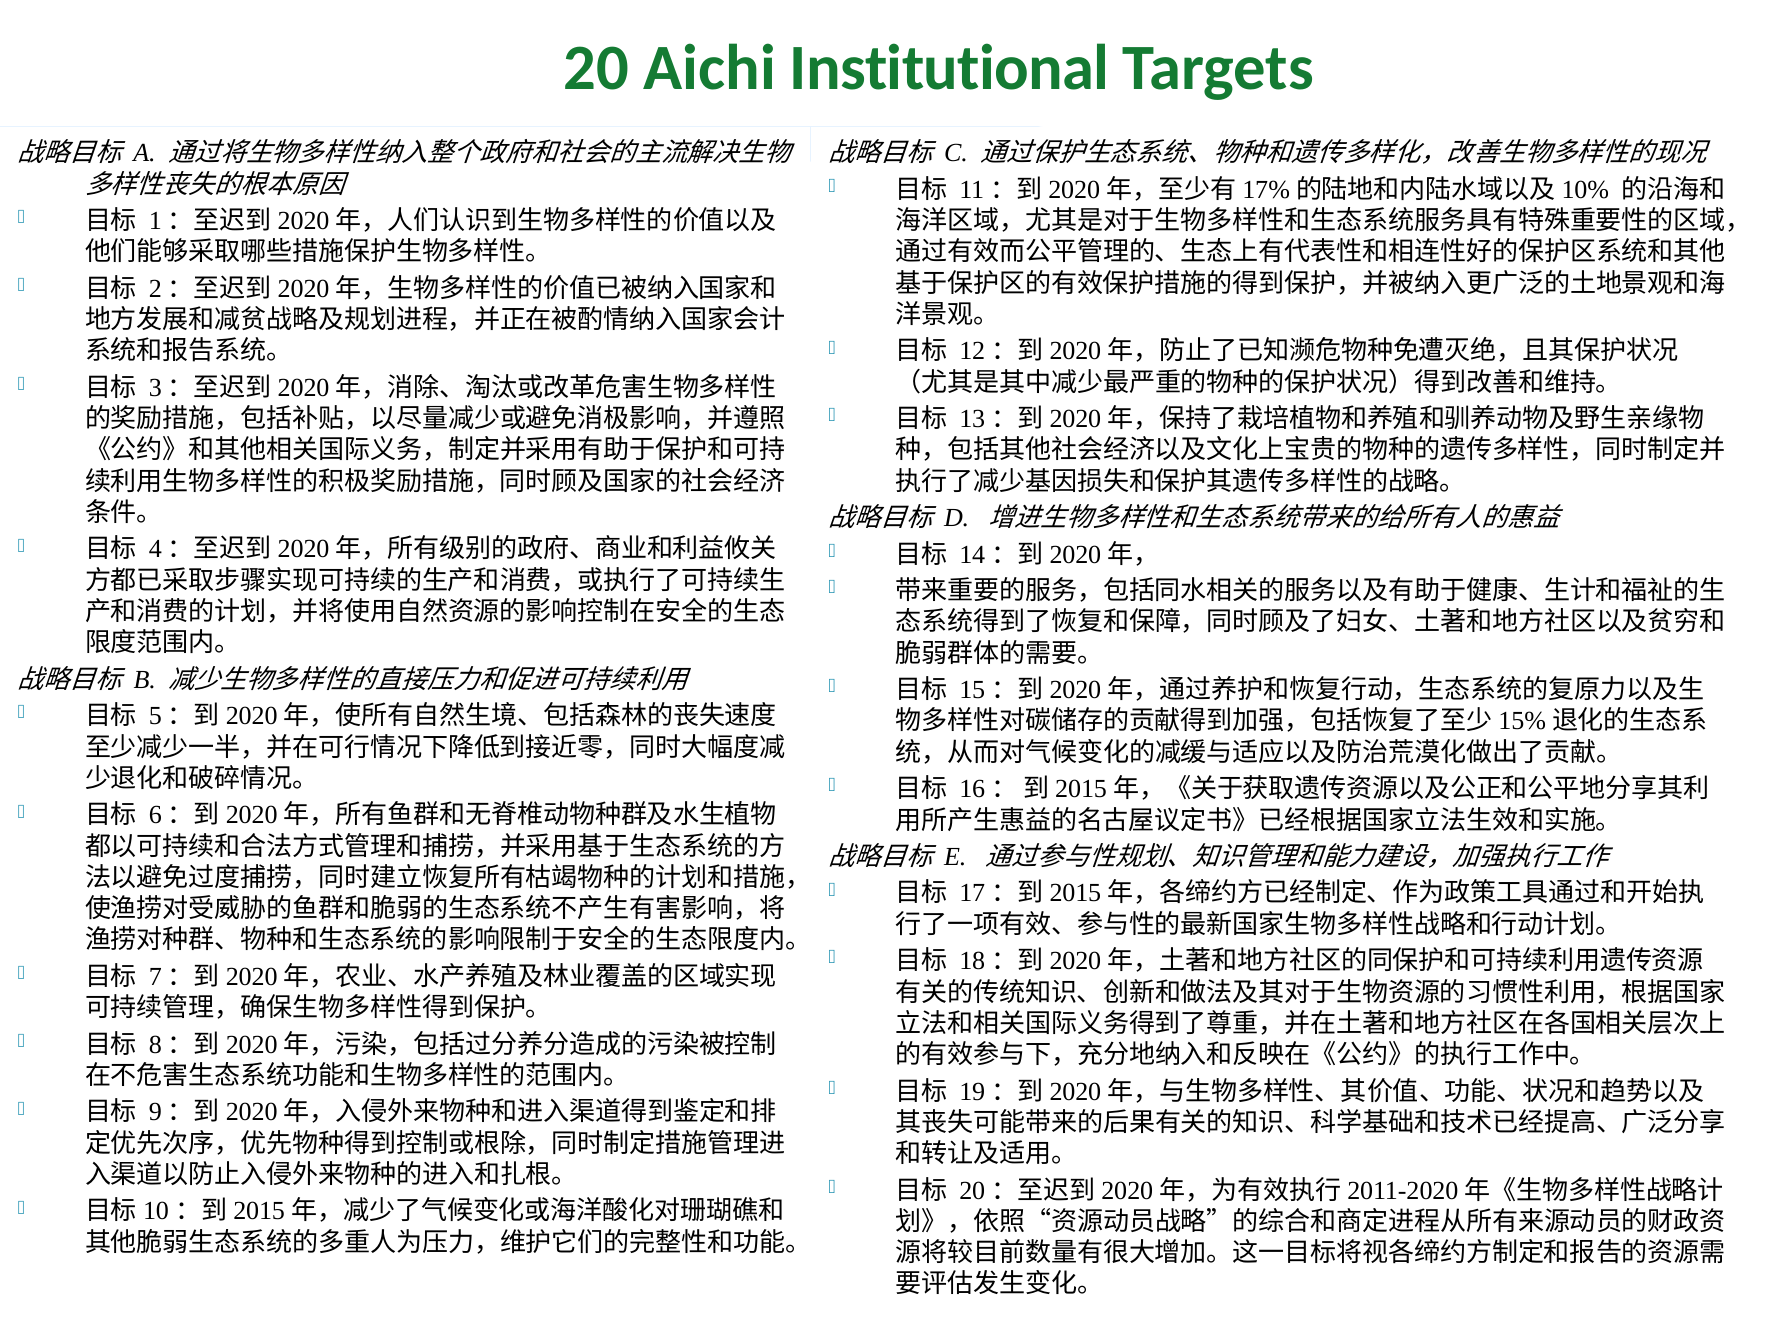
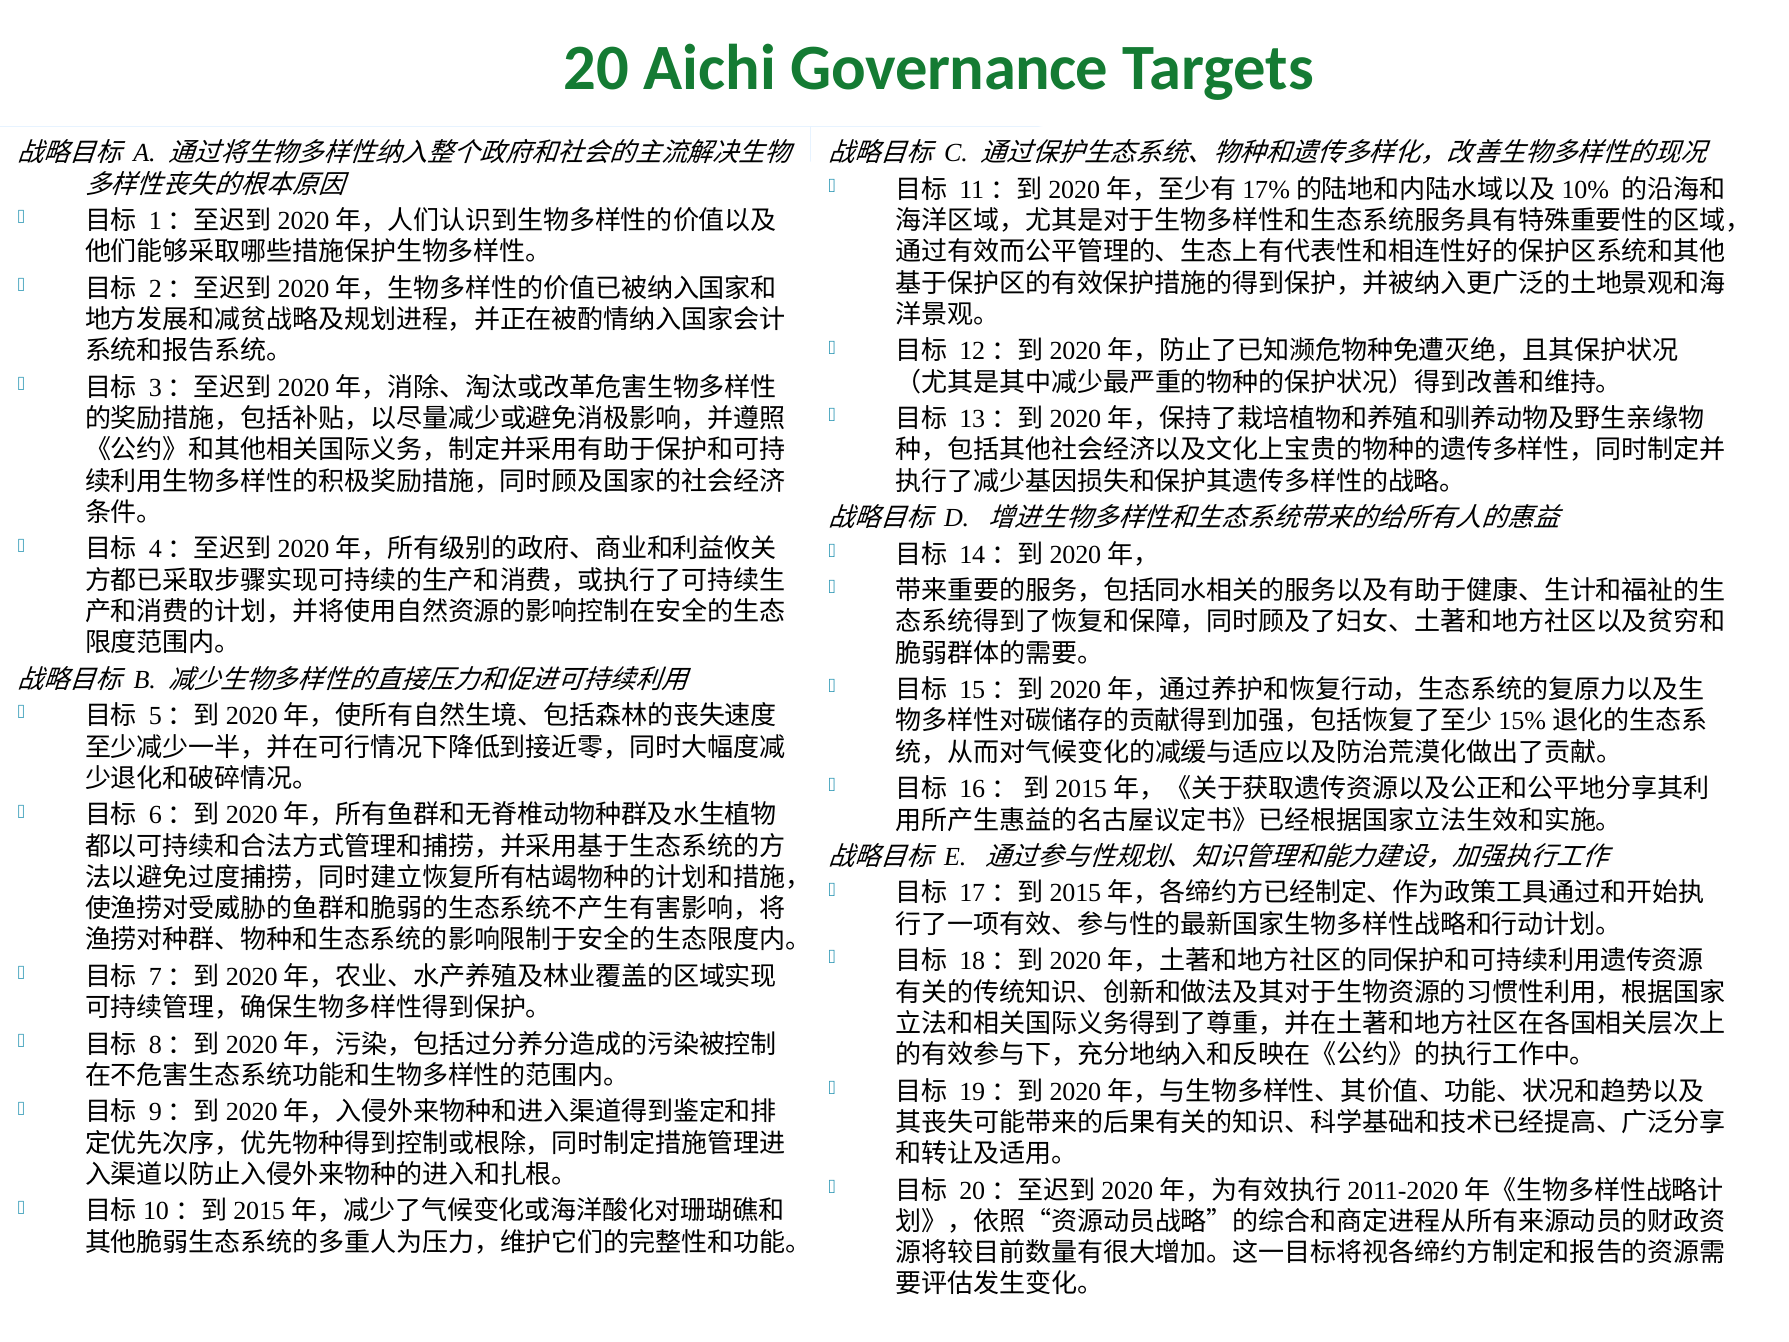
Institutional: Institutional -> Governance (950, 68)
